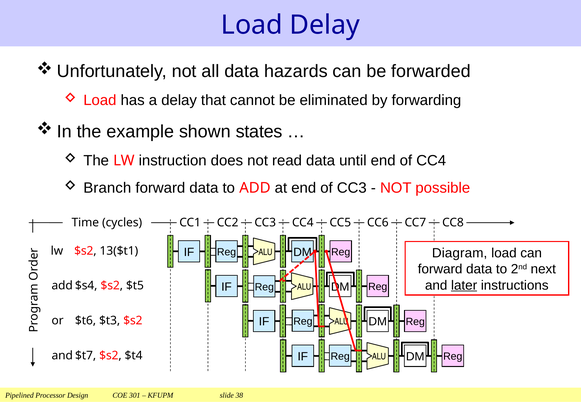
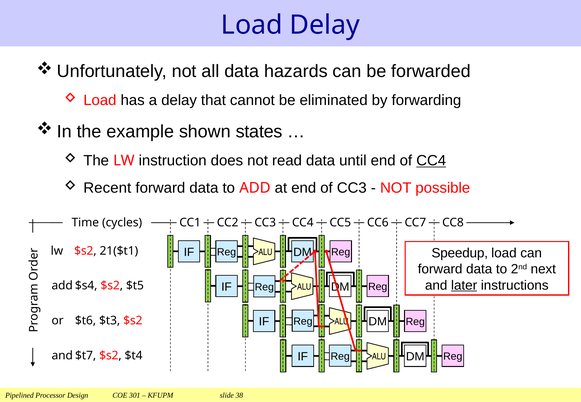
CC4 underline: none -> present (431, 161)
Branch: Branch -> Recent (107, 188)
Diagram: Diagram -> Speedup (460, 253)
13($t1: 13($t1 -> 21($t1 (119, 251)
